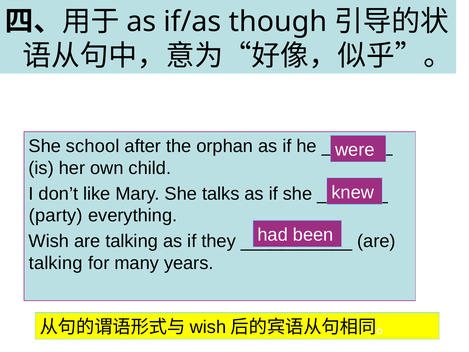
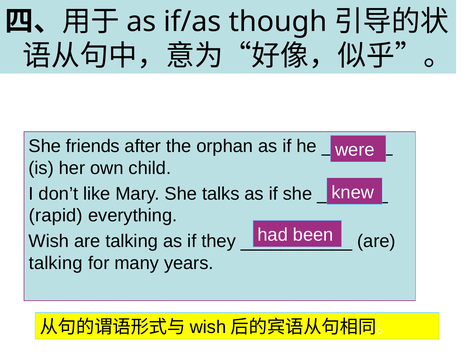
school: school -> friends (93, 146)
party: party -> rapid (56, 215)
